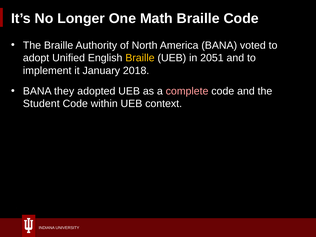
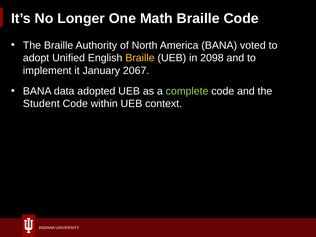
2051: 2051 -> 2098 (212, 58)
2018: 2018 -> 2067 (136, 71)
they: they -> data (64, 91)
complete colour: pink -> light green (187, 91)
